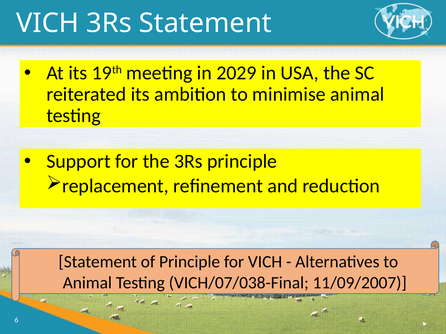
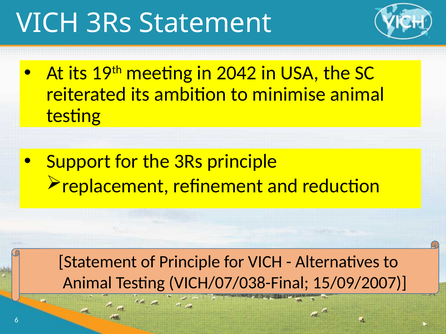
2029: 2029 -> 2042 (237, 73)
11/09/2007: 11/09/2007 -> 15/09/2007 (360, 283)
